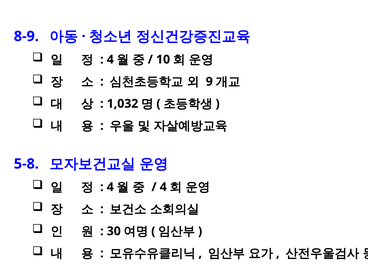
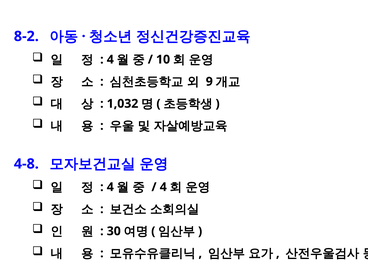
8-9: 8-9 -> 8-2 (26, 36)
5-8: 5-8 -> 4-8 (26, 164)
